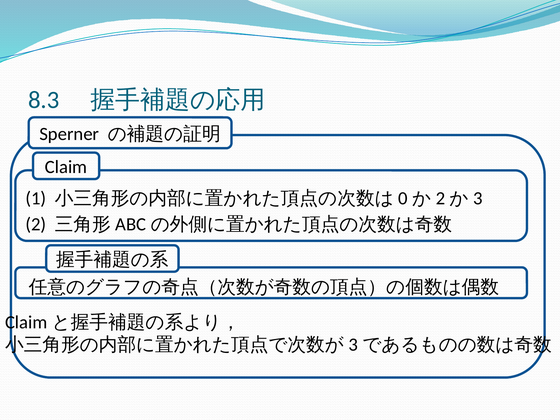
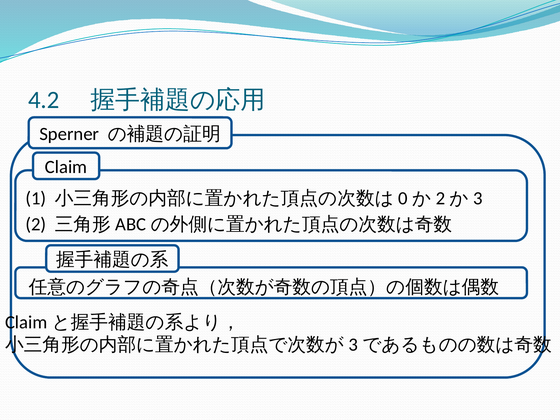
8.3: 8.3 -> 4.2 (44, 100)
